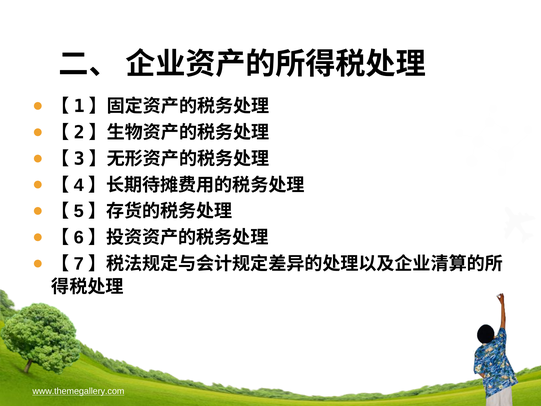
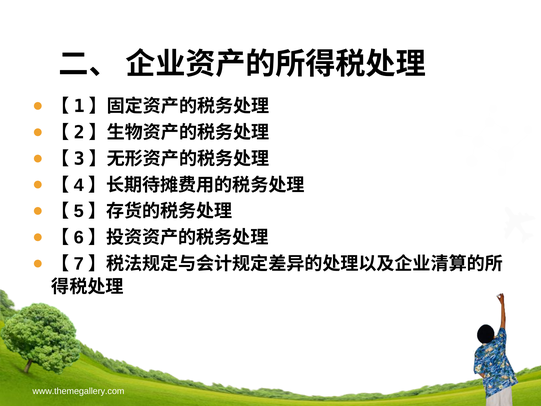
www.themegallery.com underline: present -> none (78, 391)
